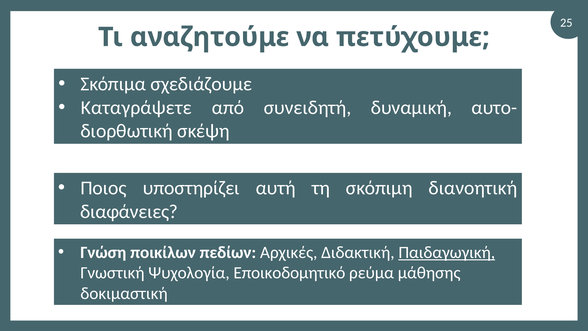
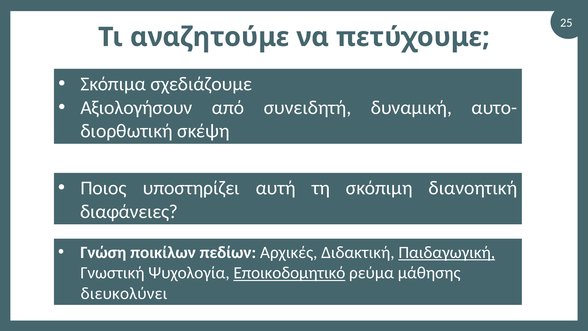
Καταγράψετε: Καταγράψετε -> Αξιολογήσουν (136, 108)
Εποικοδομητικό underline: none -> present (289, 273)
δοκιμαστική: δοκιμαστική -> διευκολύνει (124, 293)
